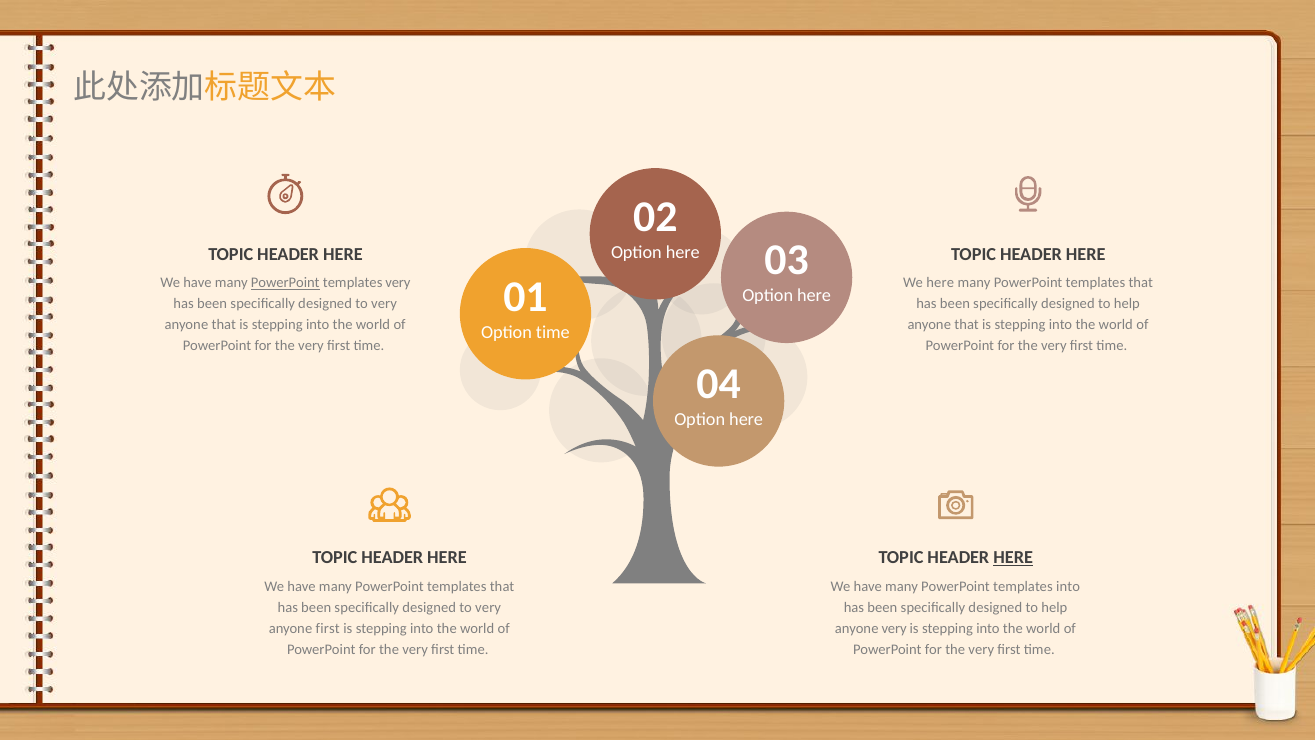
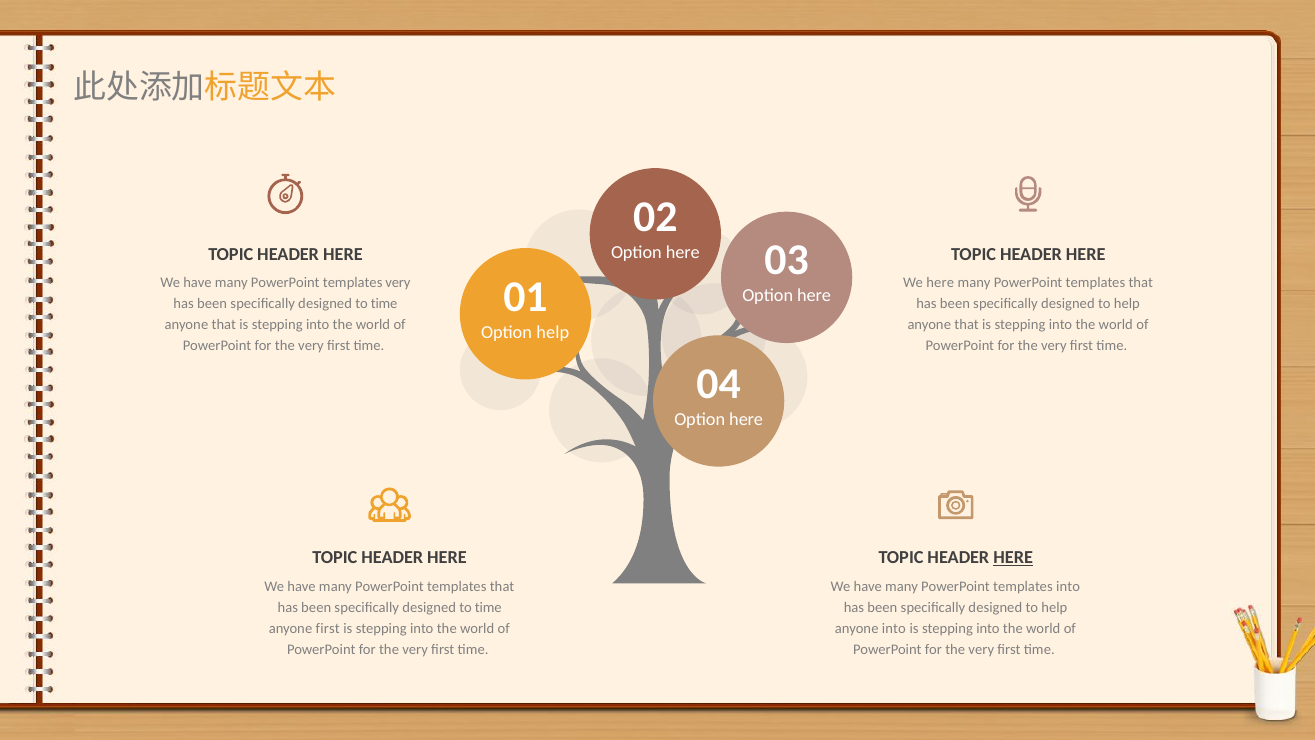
PowerPoint underline: present -> none (285, 283)
very: very -> time (384, 304)
Option time: time -> help (553, 332)
very: very -> time (488, 607)
anyone very: very -> into (894, 628)
